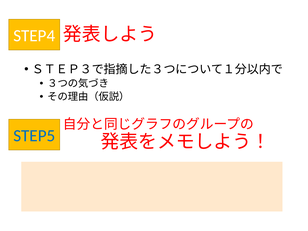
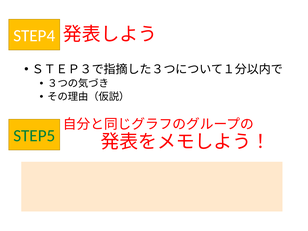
STEP5 colour: blue -> green (34, 136)
